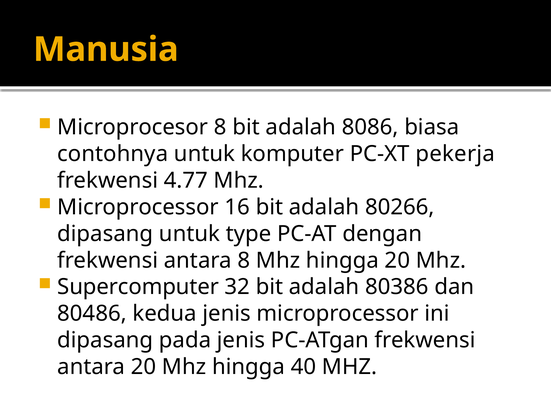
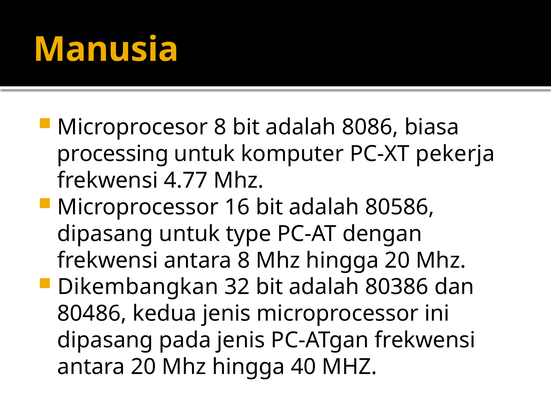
contohnya: contohnya -> processing (113, 154)
80266: 80266 -> 80586 (400, 207)
Supercomputer: Supercomputer -> Dikembangkan (138, 287)
